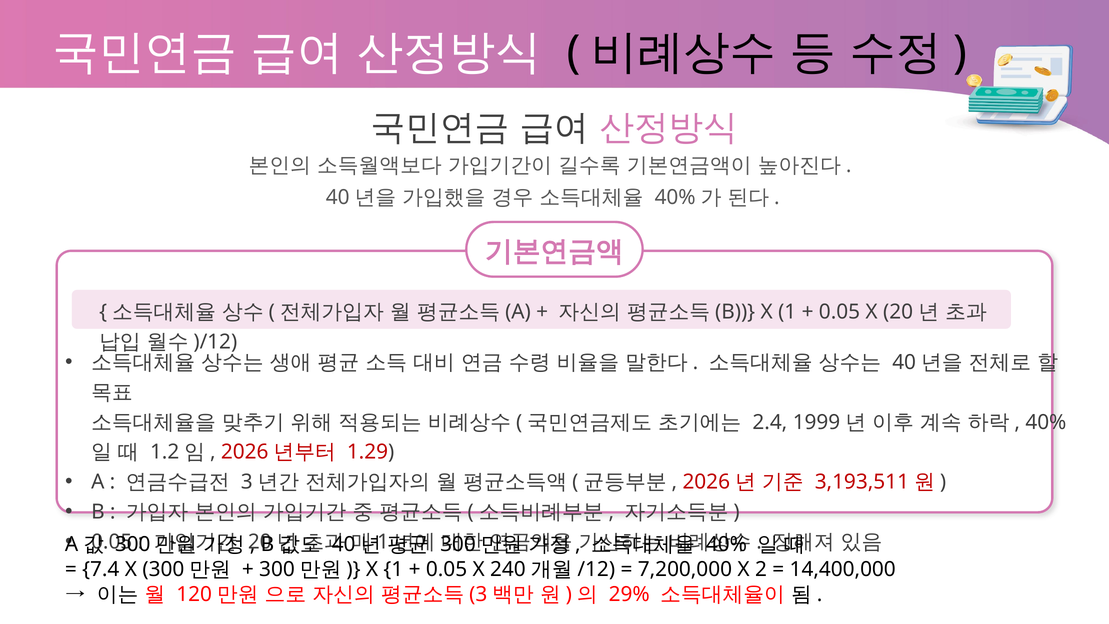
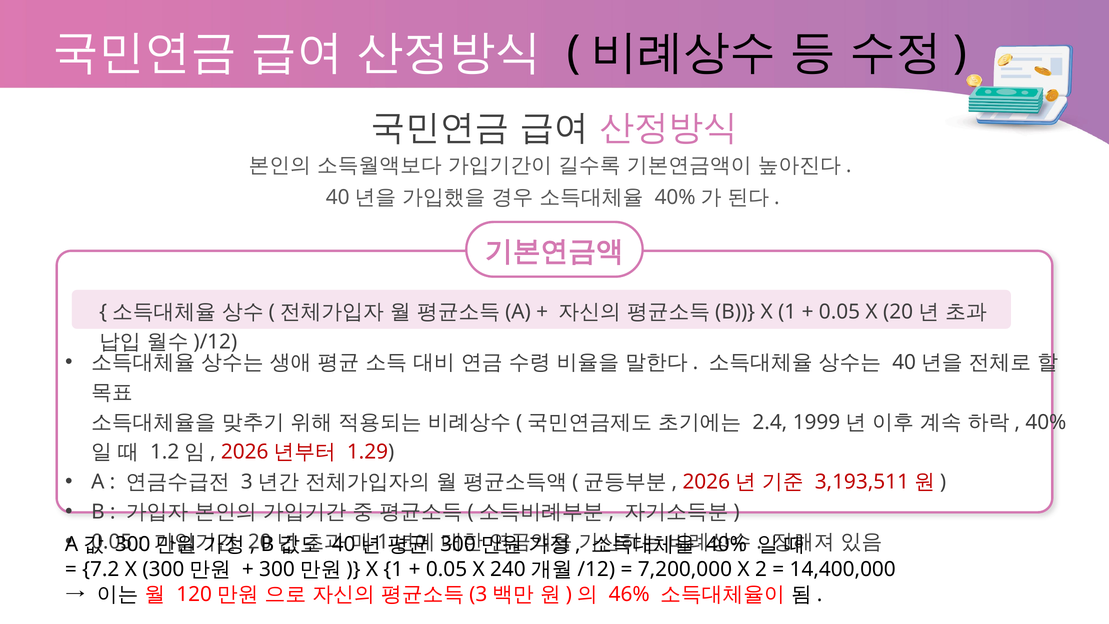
7.4: 7.4 -> 7.2 (101, 569)
29%: 29% -> 46% (629, 594)
